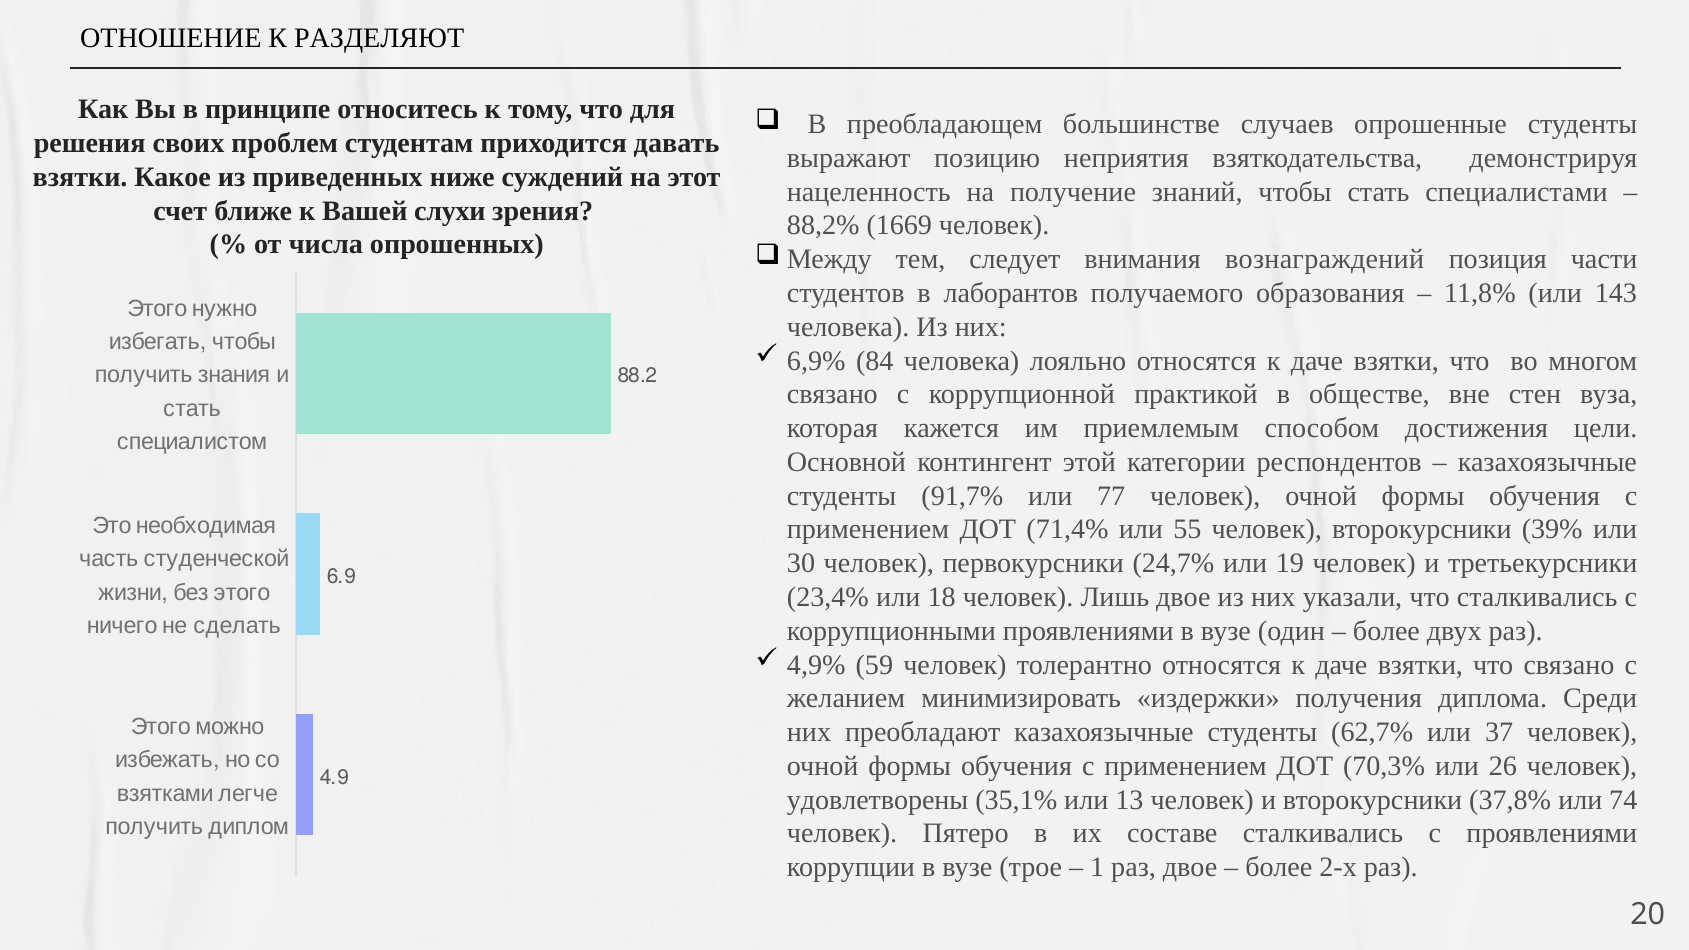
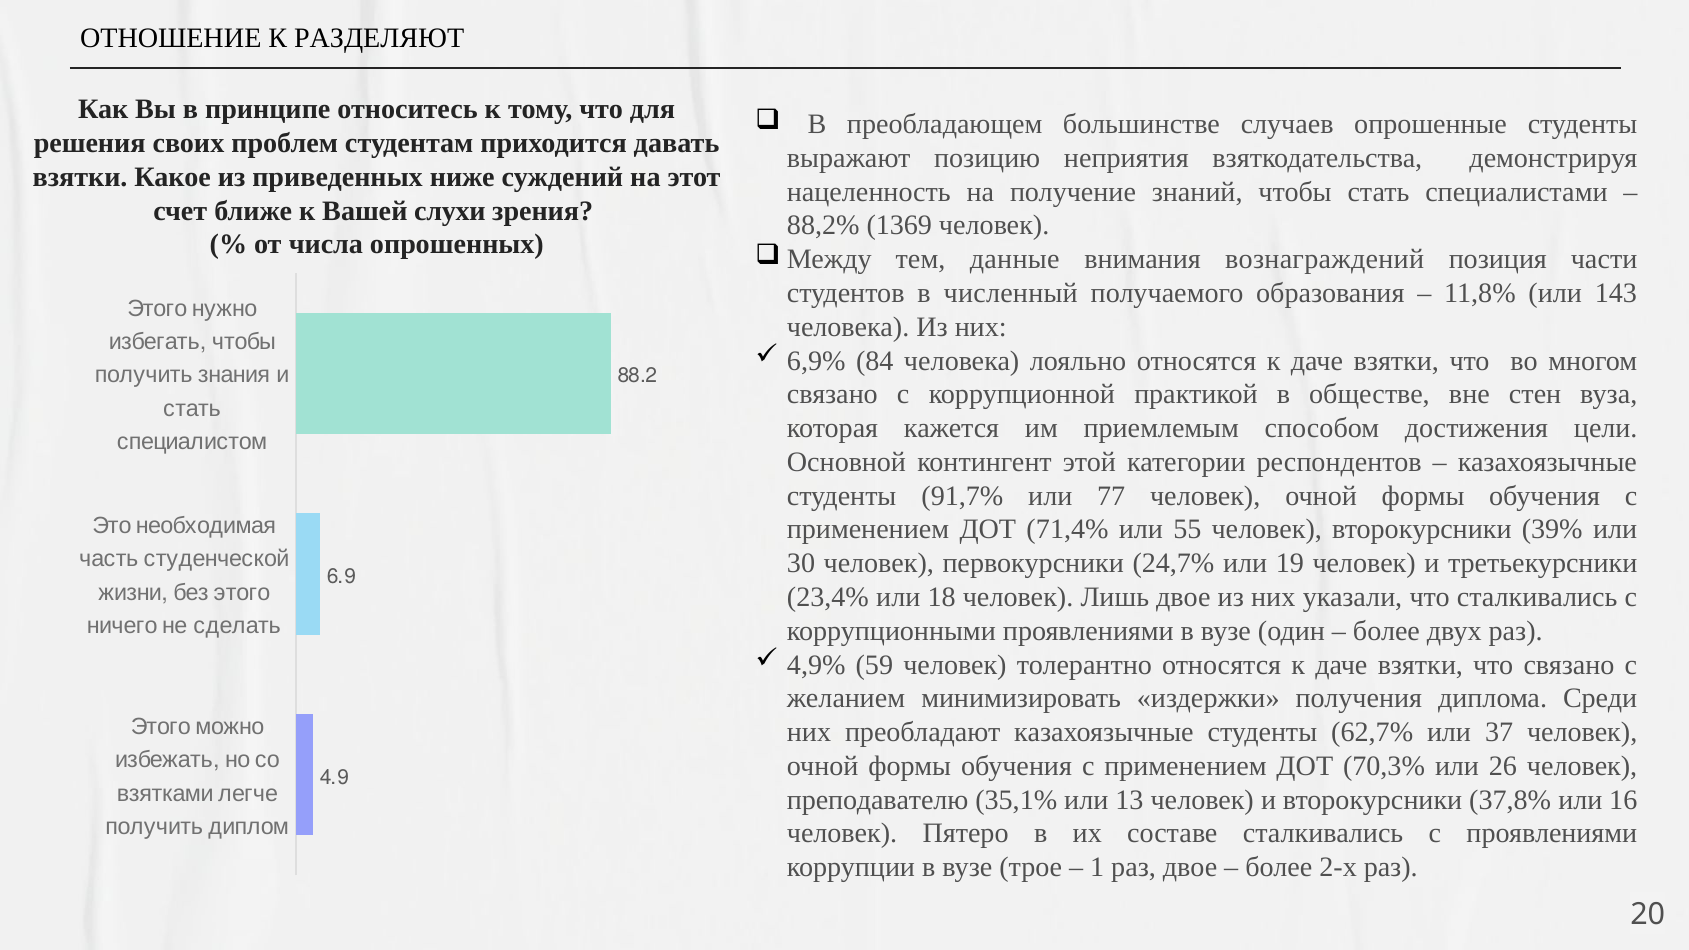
1669: 1669 -> 1369 (899, 226)
следует: следует -> данные (1015, 259)
лаборантов: лаборантов -> численный (1011, 293)
удовлетворены: удовлетворены -> преподавателю (878, 800)
74: 74 -> 16 (1623, 800)
